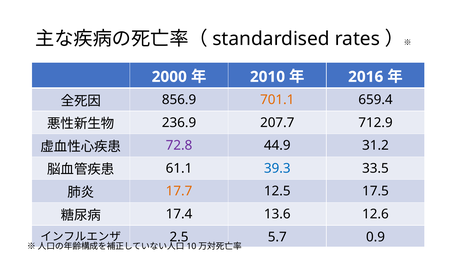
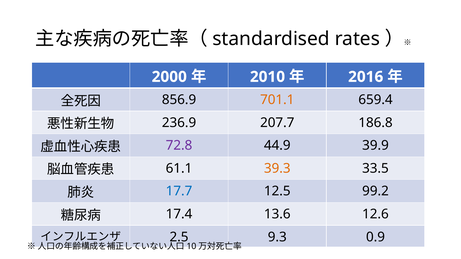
712.9: 712.9 -> 186.8 (375, 123)
31.2: 31.2 -> 39.9 (375, 146)
39.3 colour: blue -> orange (277, 169)
17.7 colour: orange -> blue (179, 191)
17.5: 17.5 -> 99.2 (375, 191)
5.7: 5.7 -> 9.3 (277, 237)
